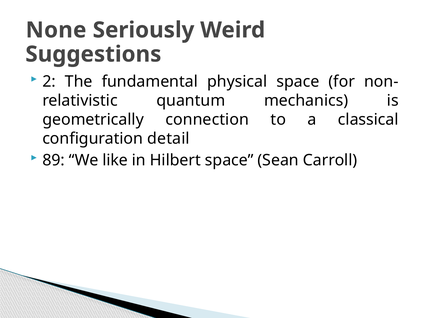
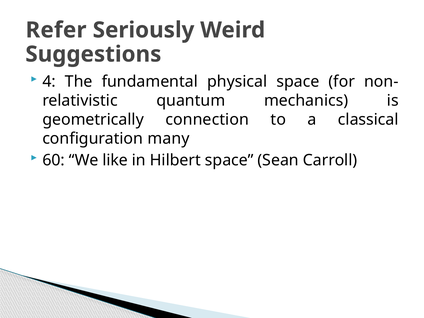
None: None -> Refer (56, 30)
2: 2 -> 4 (49, 81)
detail: detail -> many (169, 139)
89: 89 -> 60 (54, 160)
